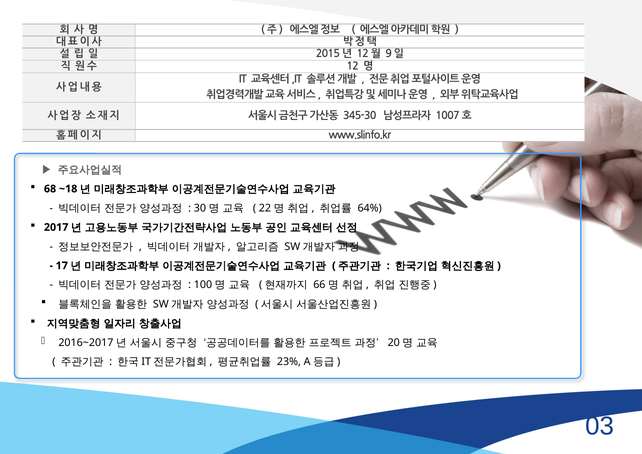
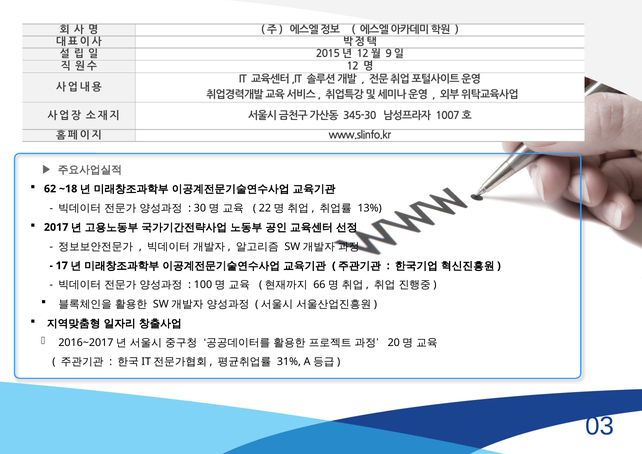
68: 68 -> 62 (50, 189)
64%: 64% -> 13% (370, 208)
23%: 23% -> 31% (289, 362)
